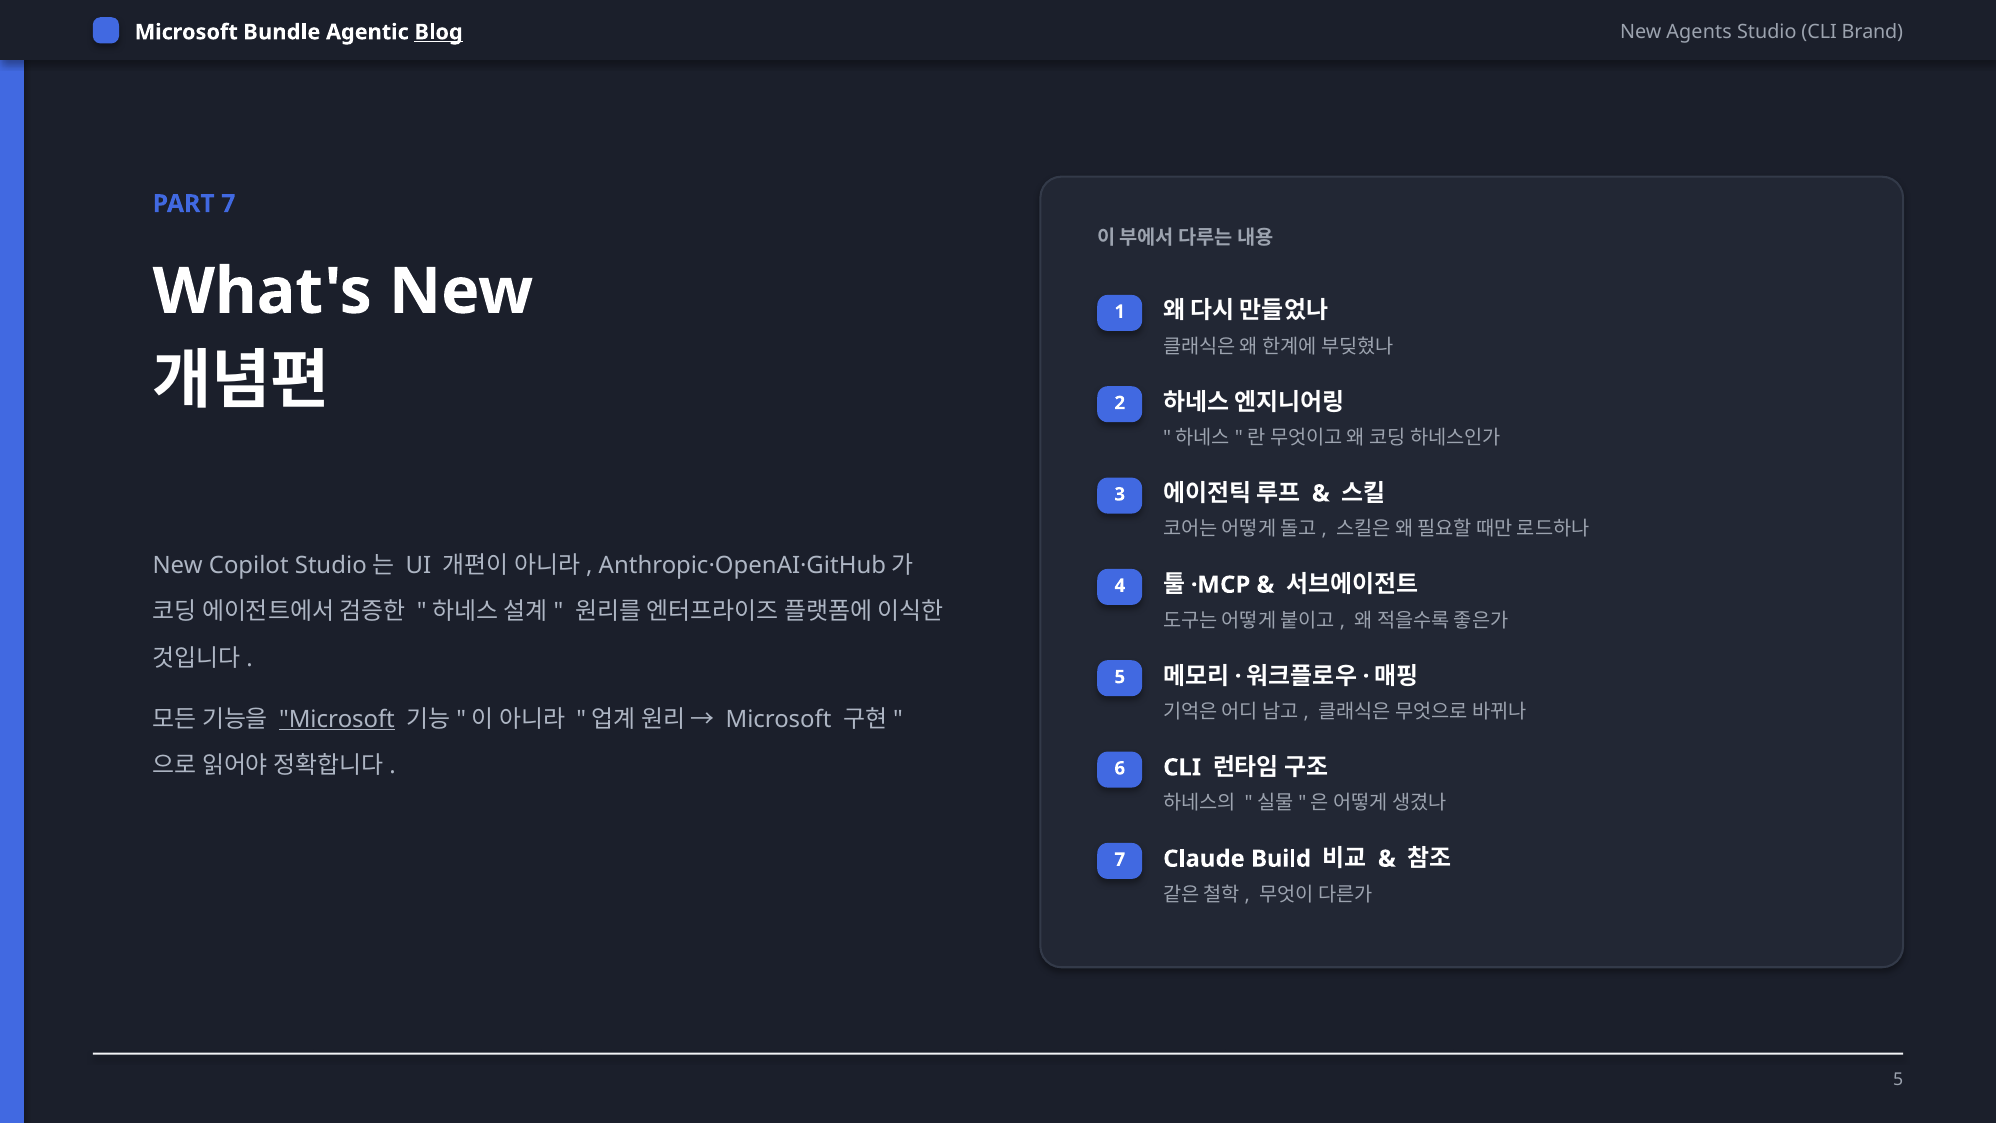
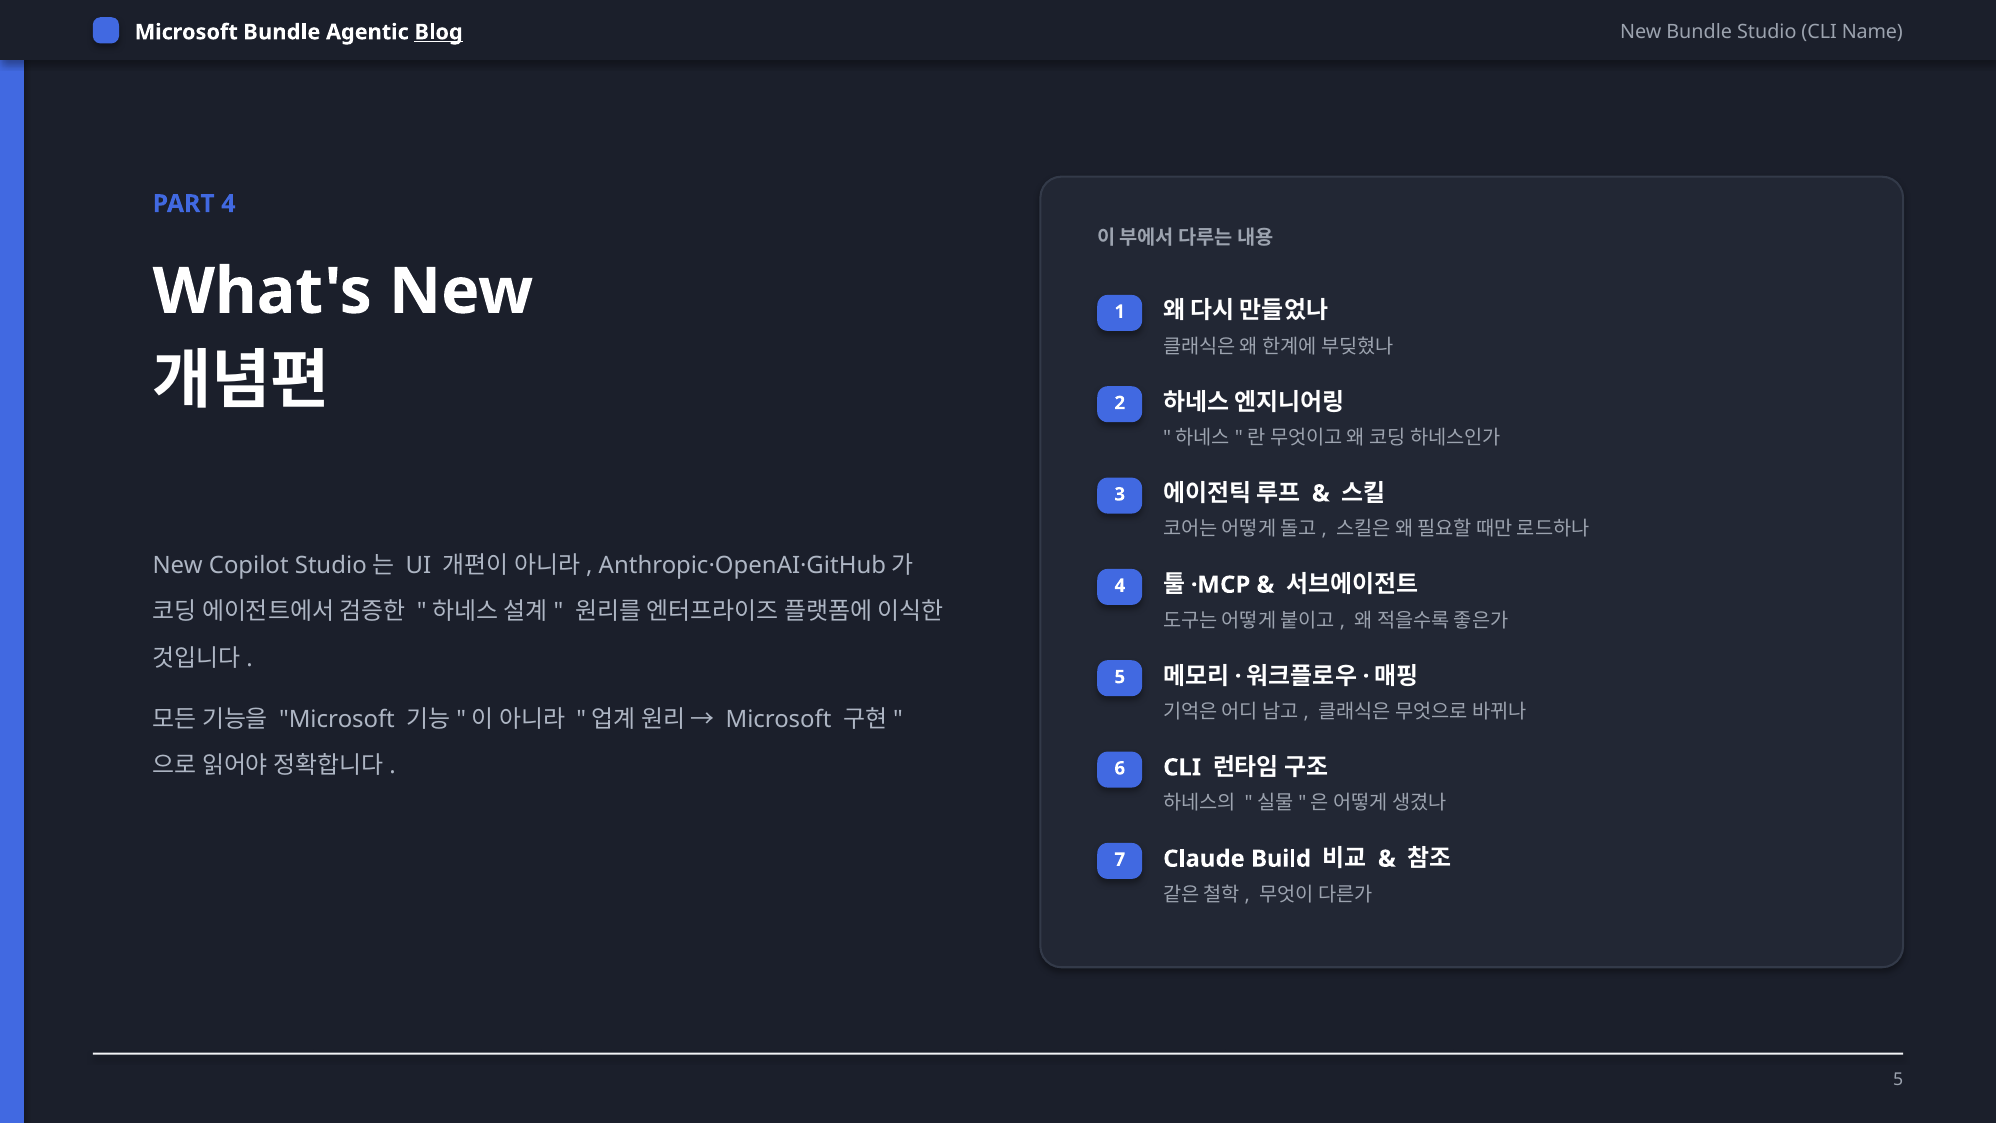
New Agents: Agents -> Bundle (1699, 32)
Brand: Brand -> Name (1872, 32)
PART 7: 7 -> 4 (228, 204)
Microsoft underline: present -> none (337, 719)
